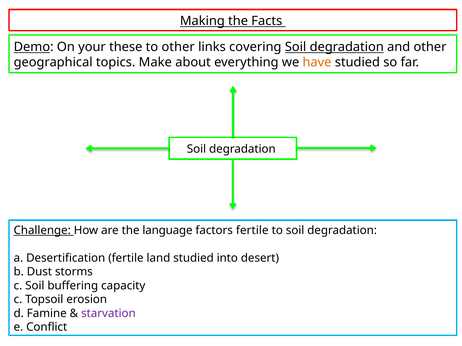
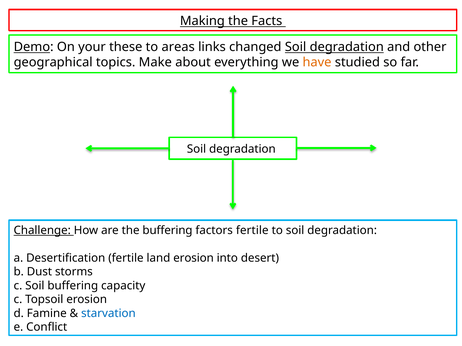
to other: other -> areas (178, 47)
covering: covering -> changed (255, 47)
the language: language -> buffering (168, 231)
land studied: studied -> erosion (194, 258)
starvation colour: purple -> blue (108, 314)
